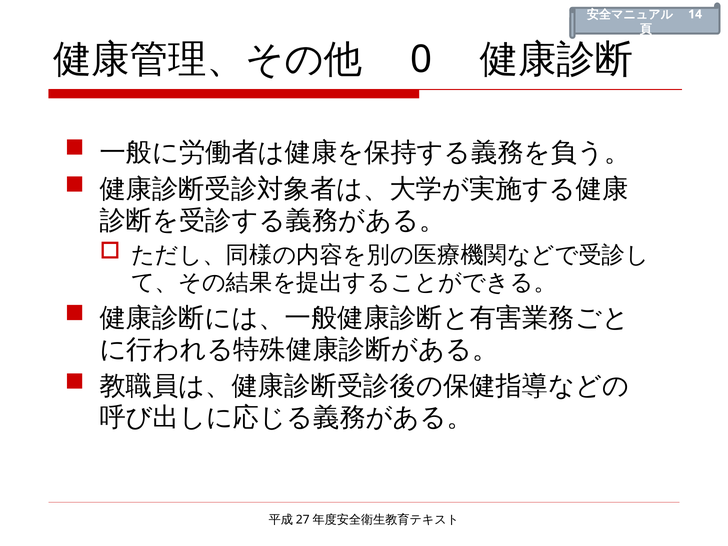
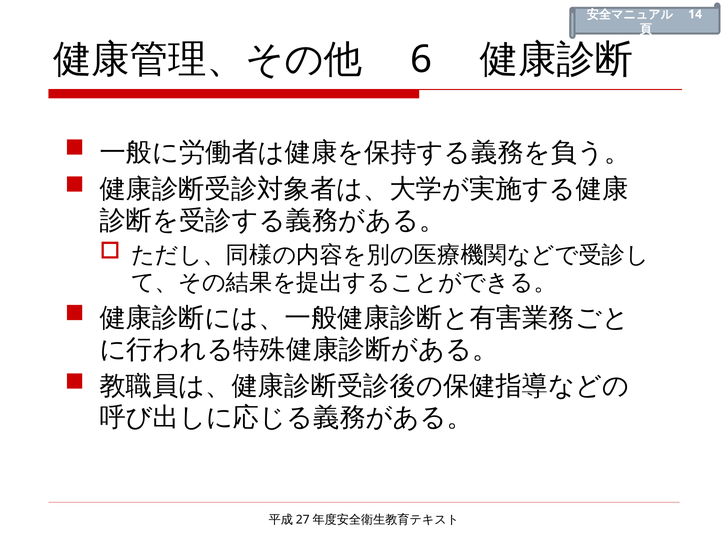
0: 0 -> 6 (421, 60)
